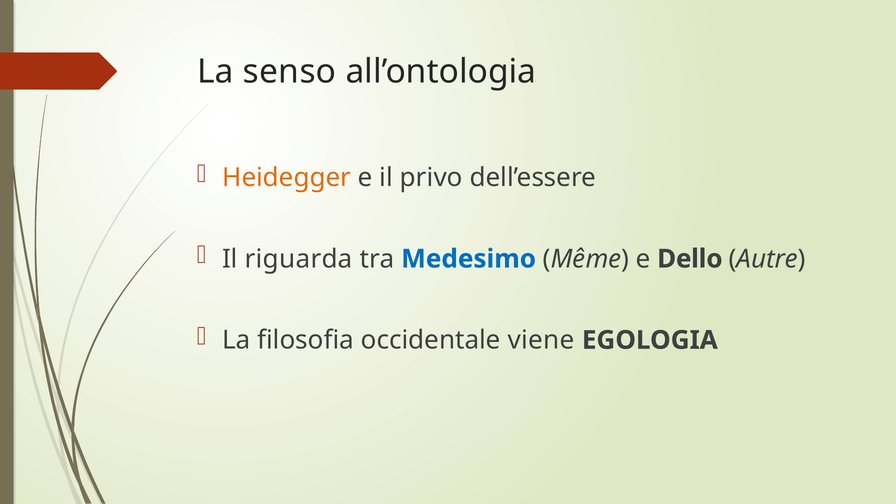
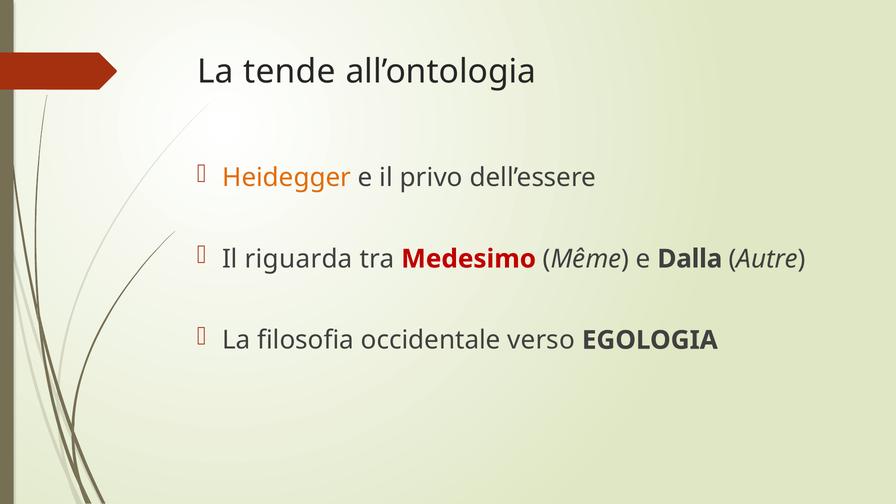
senso: senso -> tende (289, 72)
Medesimo colour: blue -> red (469, 259)
Dello: Dello -> Dalla (690, 259)
viene: viene -> verso (541, 340)
